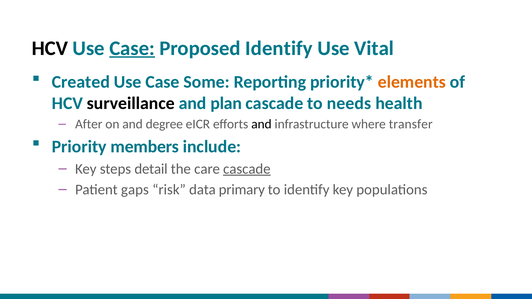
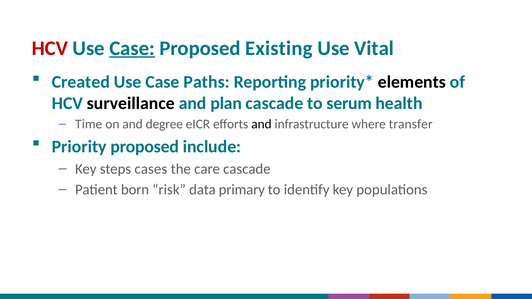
HCV colour: black -> red (50, 48)
Proposed Identify: Identify -> Existing (279, 48)
Some: Some -> Paths (207, 82)
elements colour: orange -> black (412, 82)
needs: needs -> serum (349, 103)
After: After -> Time (89, 124)
Priority members: members -> proposed (145, 147)
detail: detail -> cases (151, 169)
cascade underline: present -> none (247, 169)
gaps: gaps -> born (135, 190)
